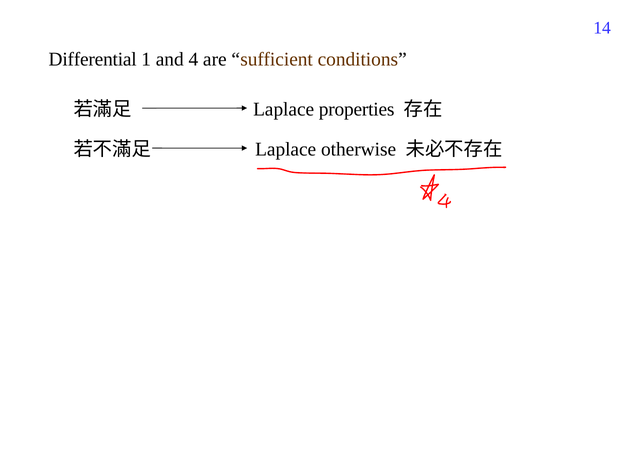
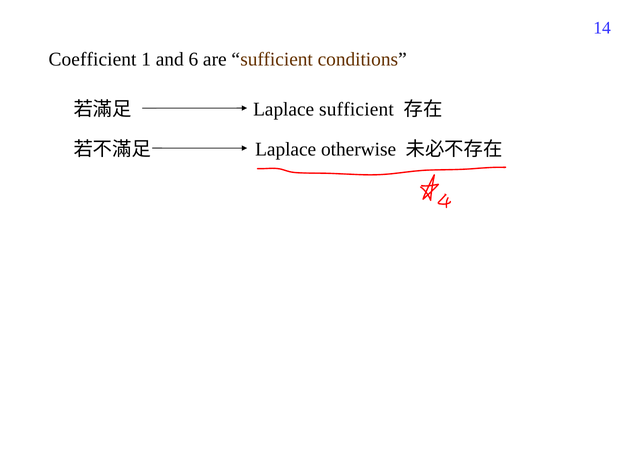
Differential: Differential -> Coefficient (93, 59)
4: 4 -> 6 (193, 59)
Laplace properties: properties -> sufficient (356, 109)
